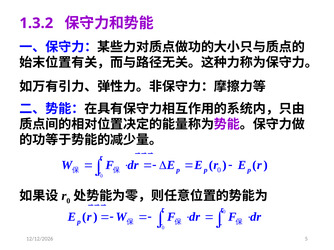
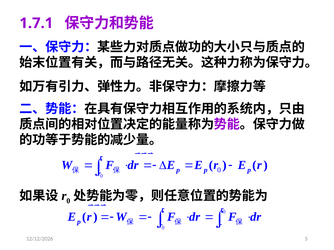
1.3.2: 1.3.2 -> 1.7.1 (36, 23)
